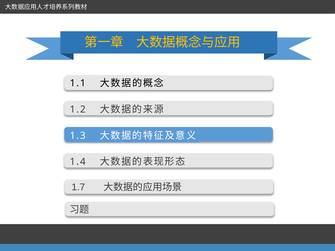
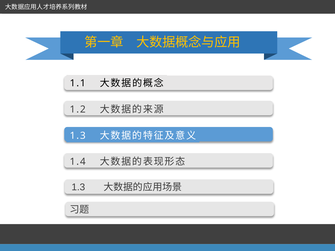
1.7: 1.7 -> 1.3 (78, 187)
